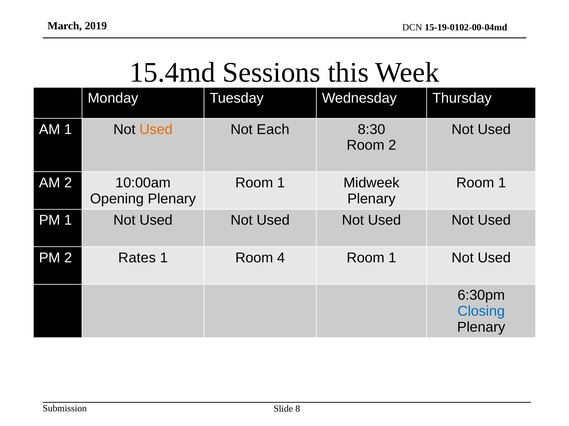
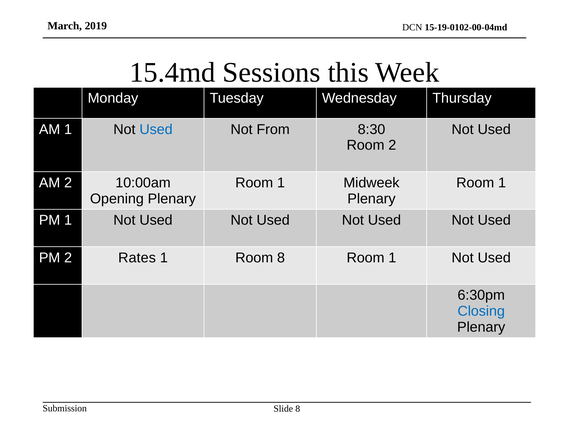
Used colour: orange -> blue (156, 130)
Each: Each -> From (273, 130)
Room 4: 4 -> 8 (281, 258)
